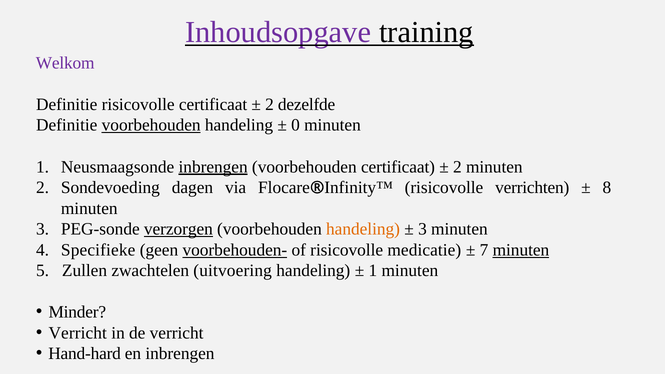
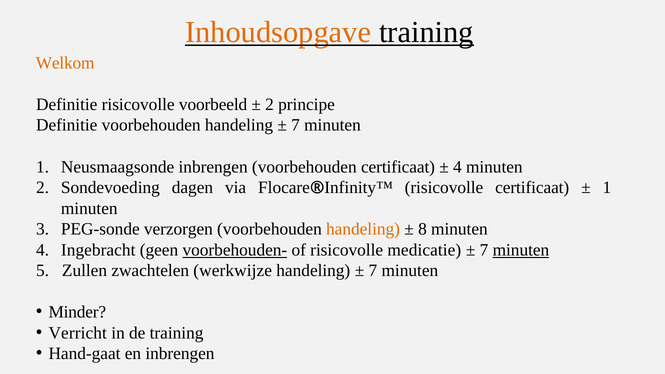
Inhoudsopgave colour: purple -> orange (278, 32)
Welkom colour: purple -> orange (65, 63)
risicovolle certificaat: certificaat -> voorbeeld (213, 104)
dezelfde: dezelfde -> principe (307, 104)
voorbehouden underline: present -> none (151, 125)
0: 0 -> 7 (296, 125)
inbrengen underline: present -> none (213, 167)
2: 2 -> 4 (457, 167)
risicovolle verrichten: verrichten -> certificaat (532, 188)
8: 8 -> 1 (607, 188)
verzorgen underline: present -> none (178, 229)
3: 3 -> 8 (422, 229)
Specifieke: Specifieke -> Ingebracht (98, 250)
uitvoering: uitvoering -> werkwijze (233, 271)
1: 1 -> 7 (373, 271)
de verricht: verricht -> training (177, 333)
Hand-hard: Hand-hard -> Hand-gaat (84, 354)
